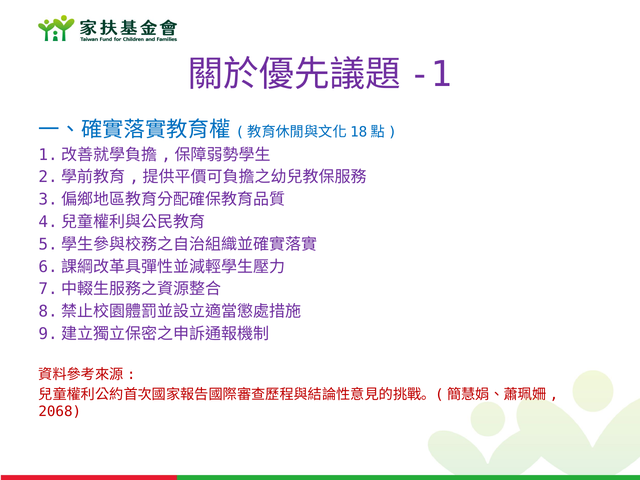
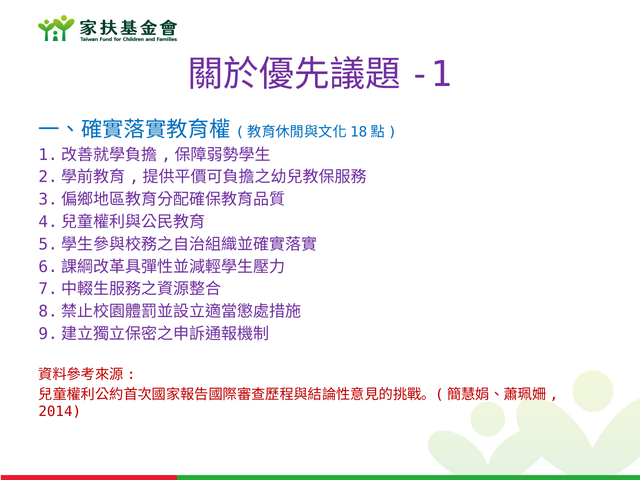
2068: 2068 -> 2014 (60, 412)
